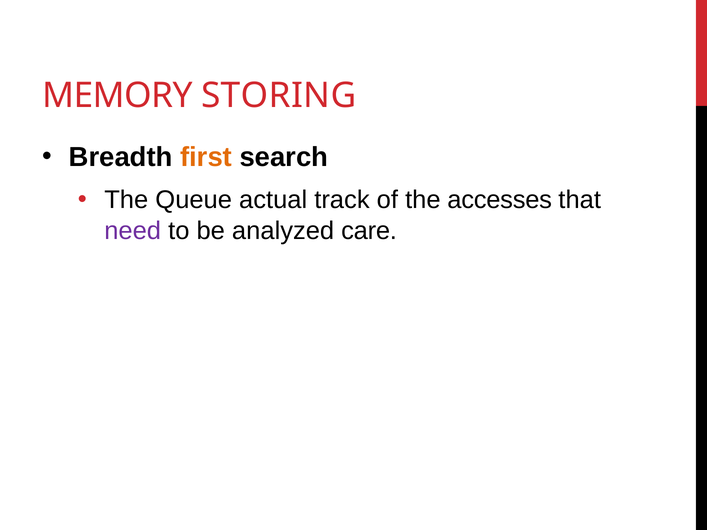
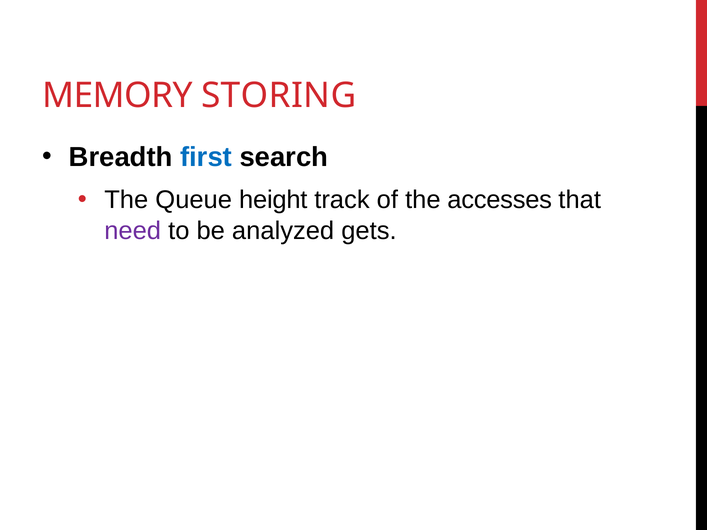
first colour: orange -> blue (206, 157)
actual: actual -> height (273, 200)
care: care -> gets (369, 231)
